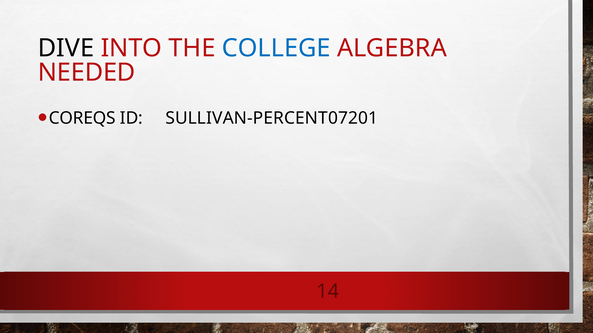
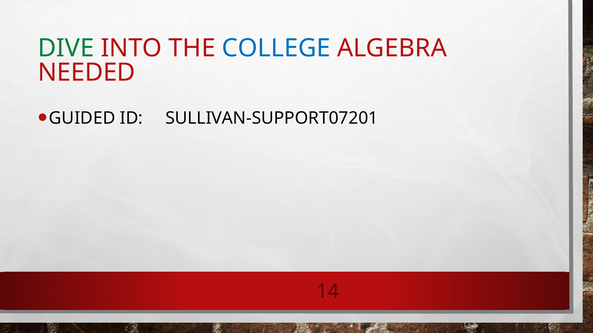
DIVE colour: black -> green (66, 48)
COREQS: COREQS -> GUIDED (82, 118)
SULLIVAN-PERCENT07201: SULLIVAN-PERCENT07201 -> SULLIVAN-SUPPORT07201 (272, 118)
